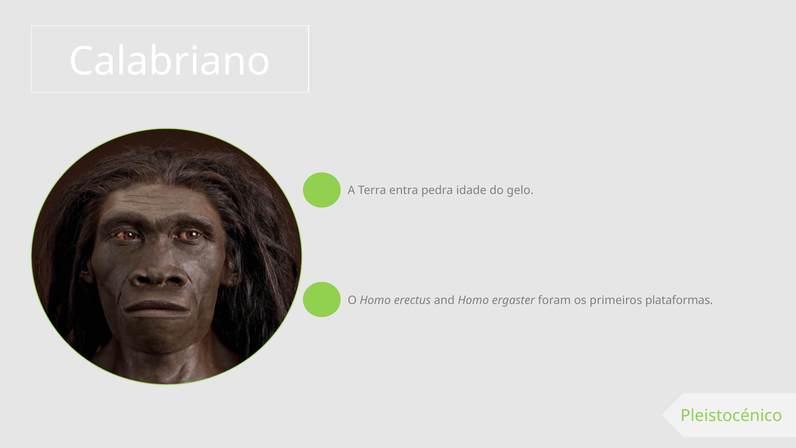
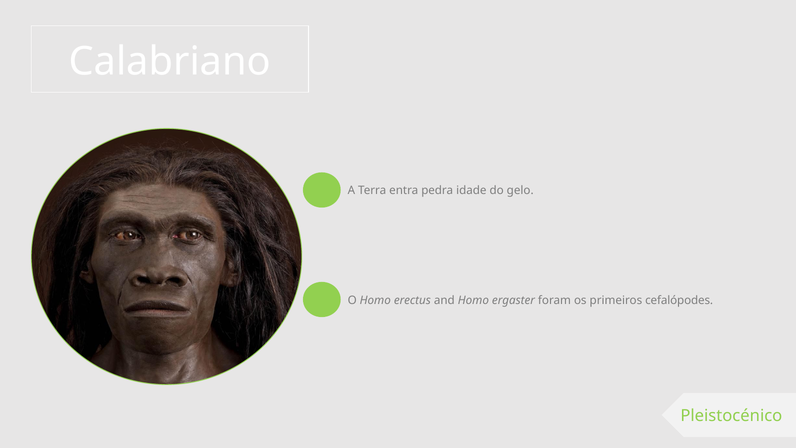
plataformas: plataformas -> cefalópodes (679, 300)
